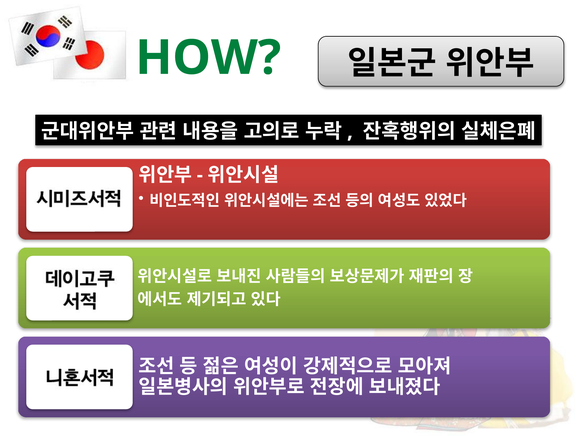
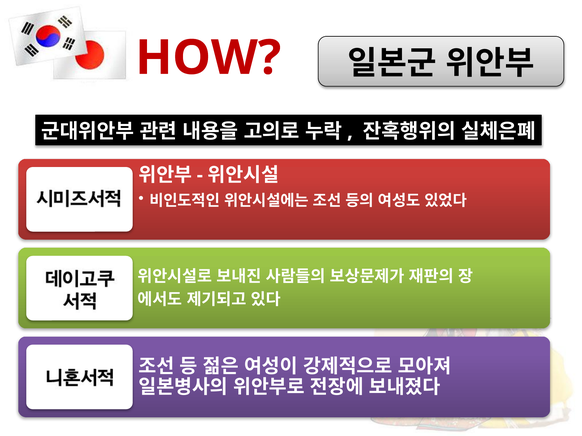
HOW colour: green -> red (208, 58)
